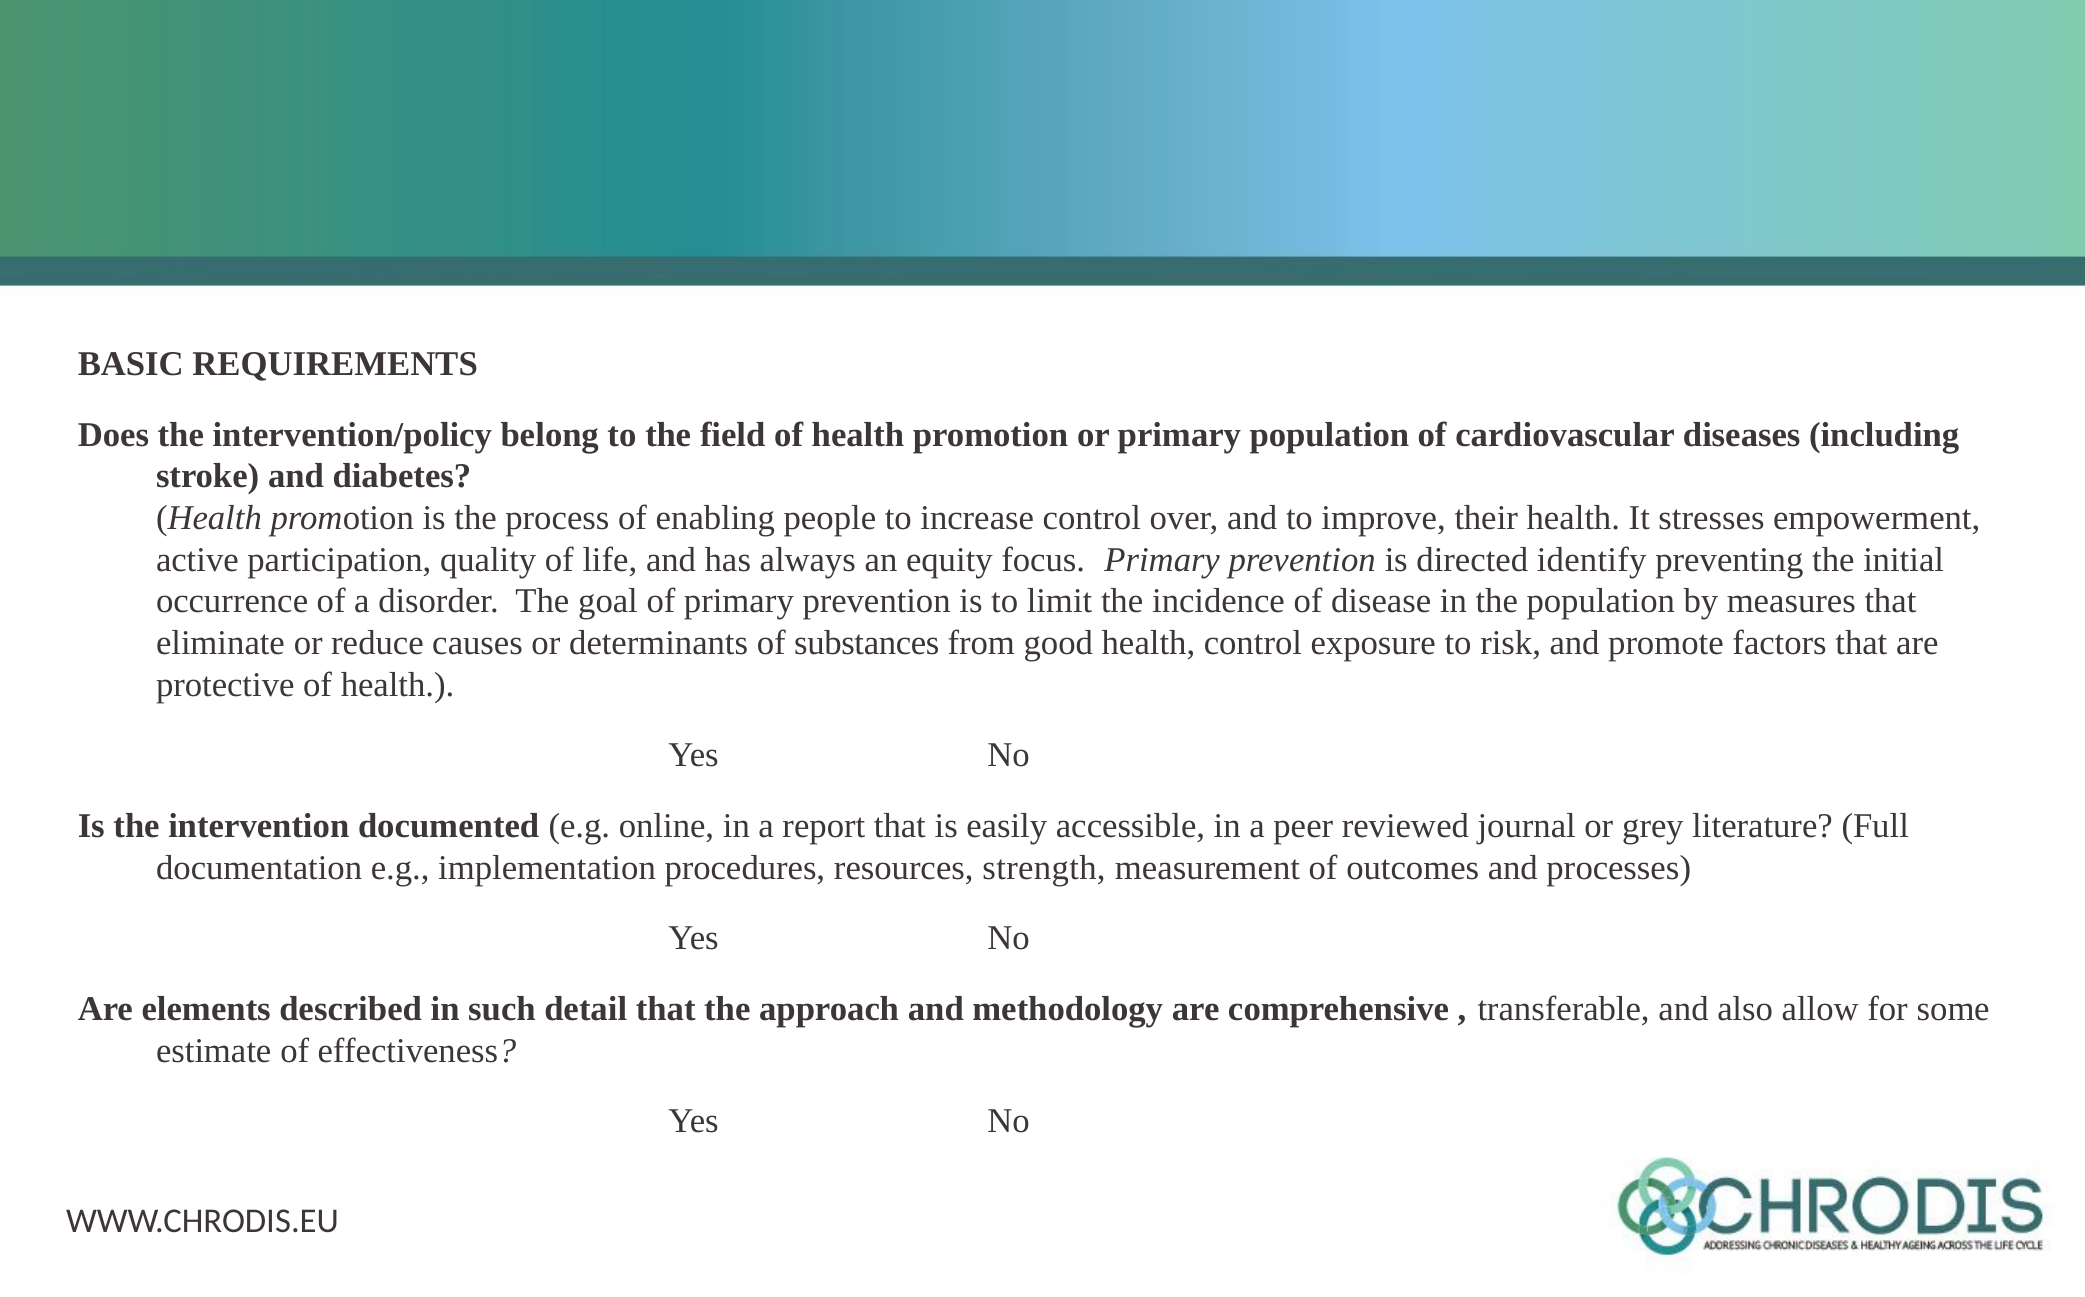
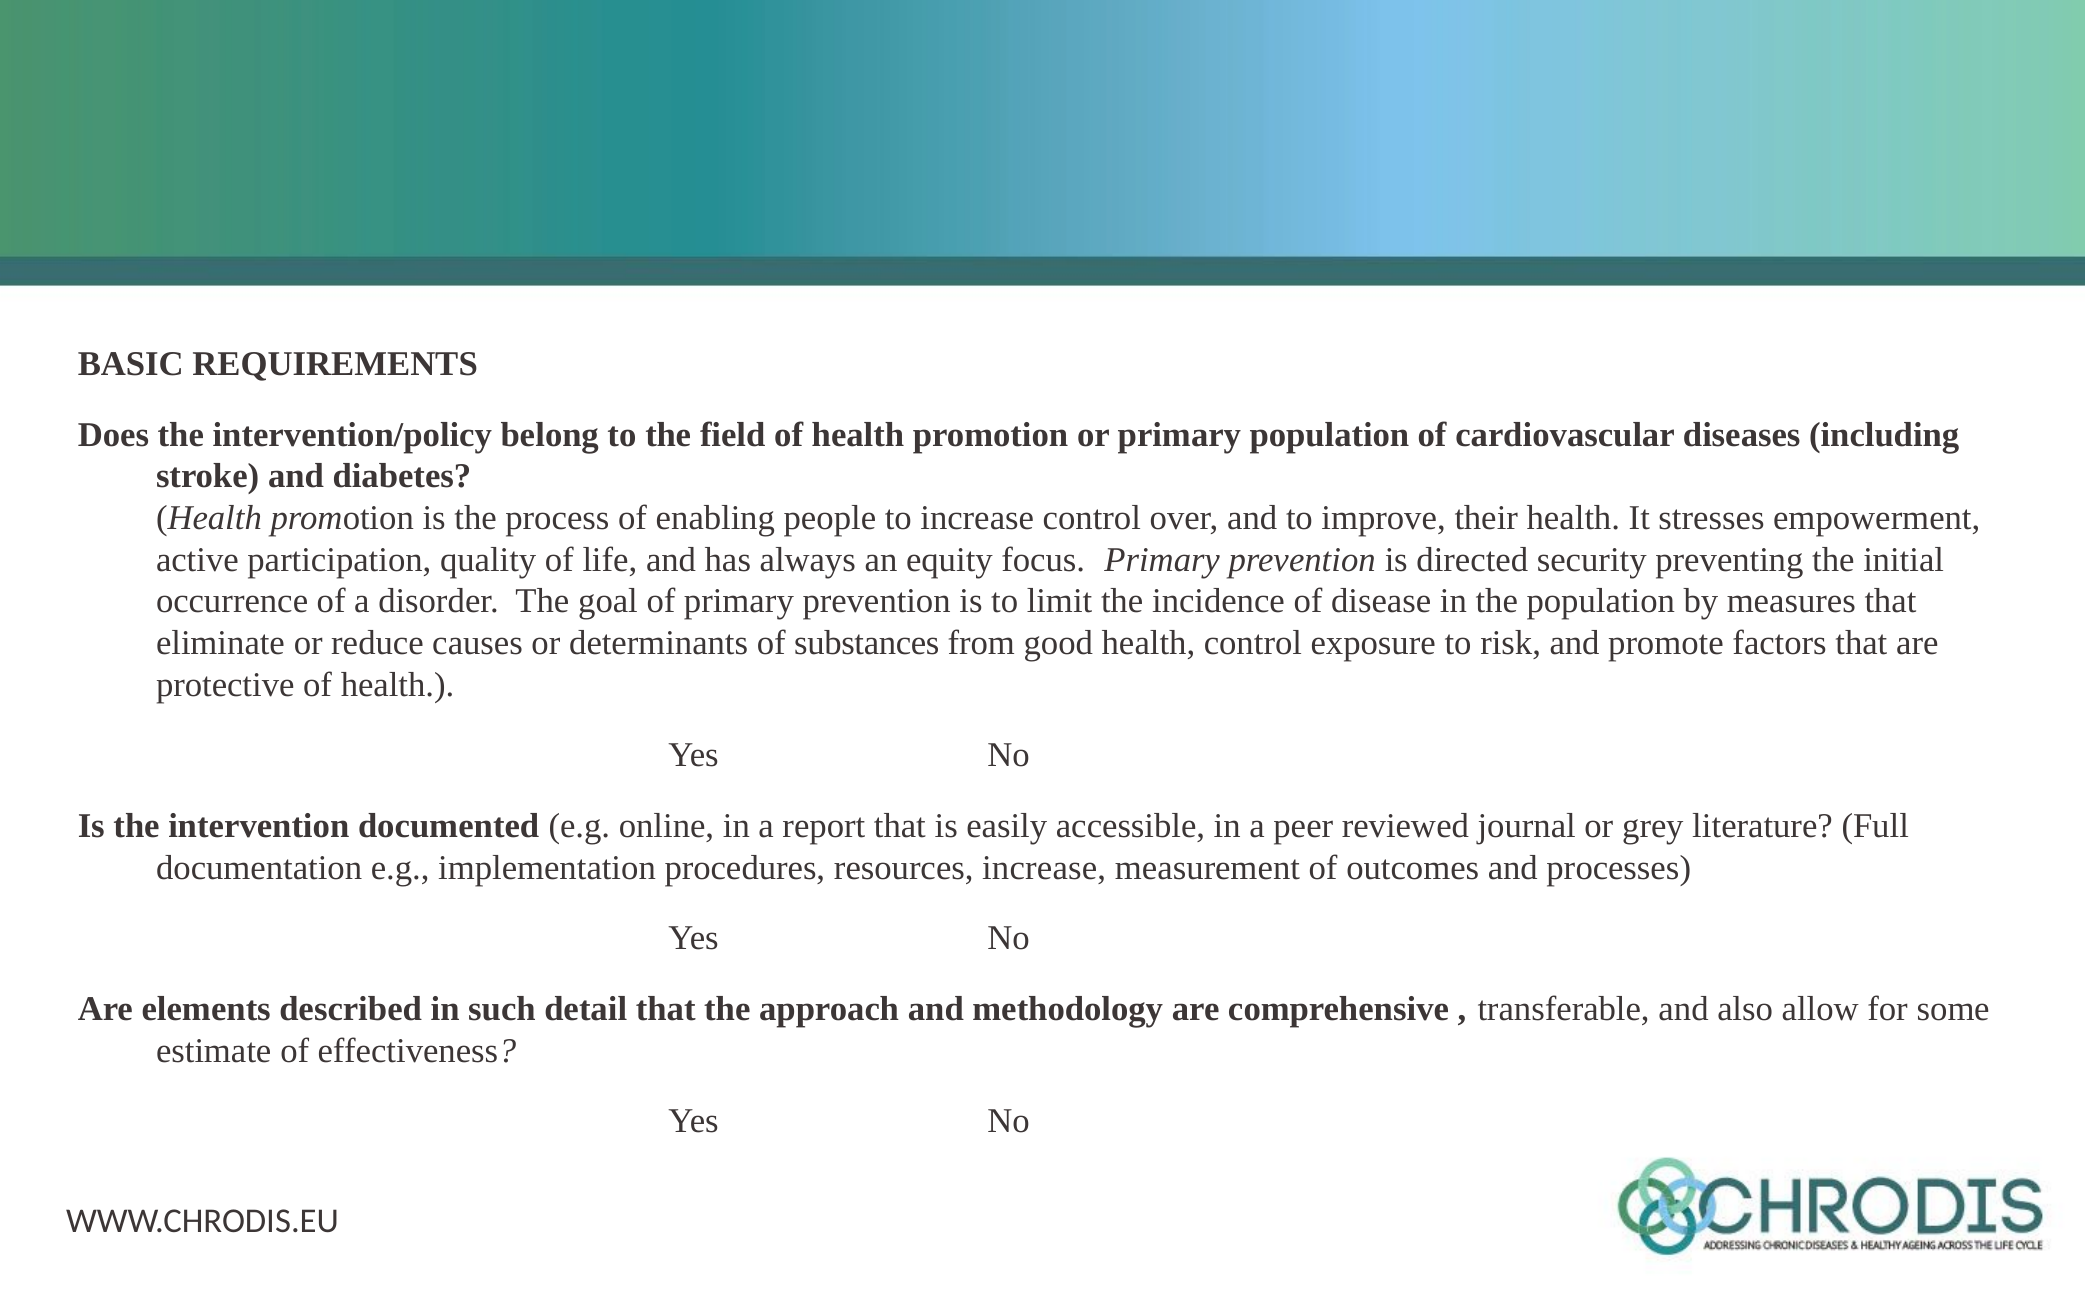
identify: identify -> security (1592, 560)
resources strength: strength -> increase (1044, 868)
